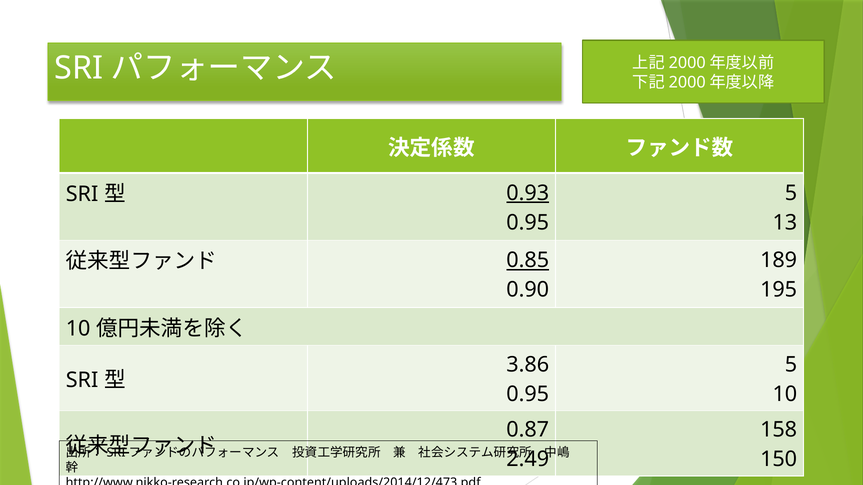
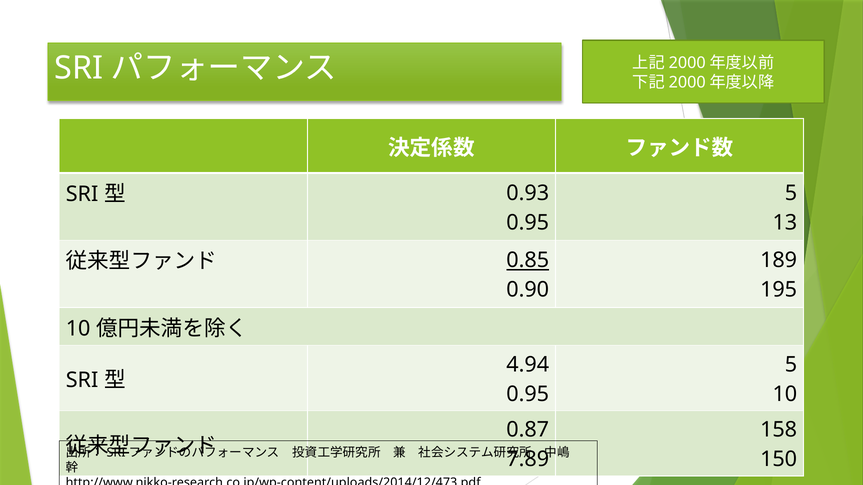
0.93 underline: present -> none (528, 193)
3.86: 3.86 -> 4.94 (528, 365)
2.49: 2.49 -> 7.89 (528, 460)
